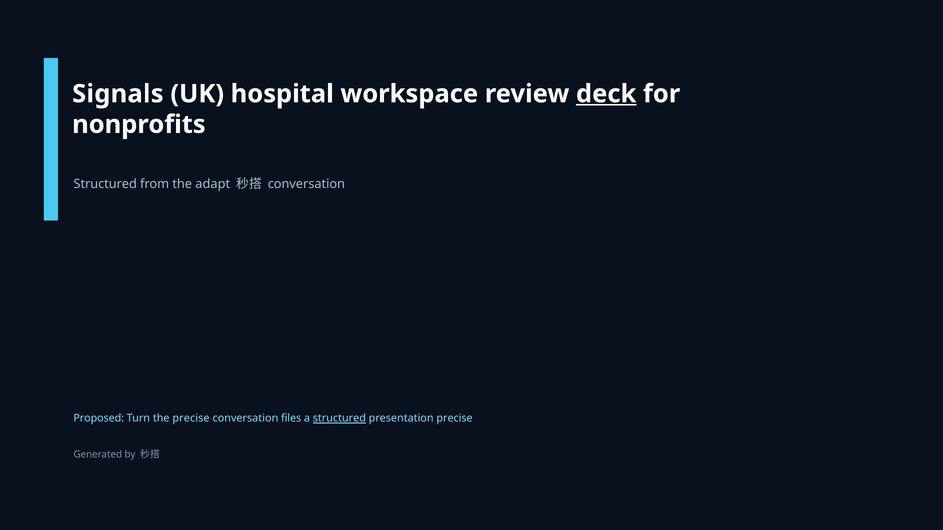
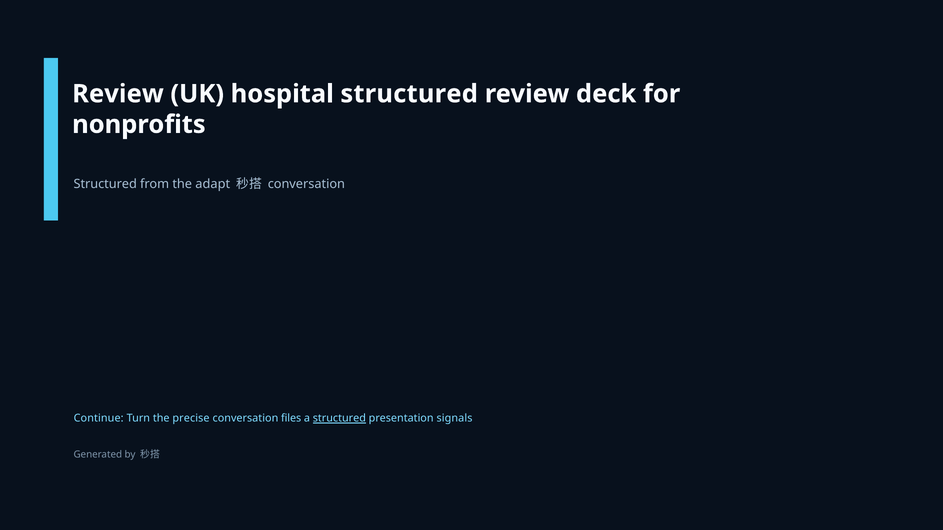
Signals: Signals -> Review (118, 94)
hospital workspace: workspace -> structured (409, 94)
deck underline: present -> none (606, 94)
Proposed: Proposed -> Continue (99, 419)
presentation precise: precise -> signals (455, 419)
